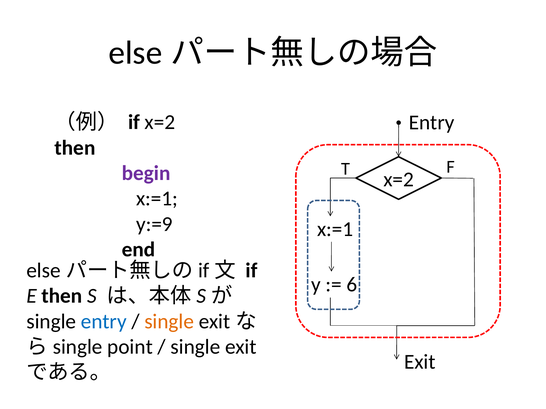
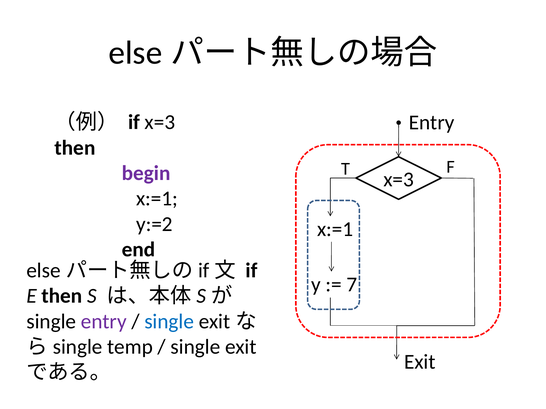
if x=2: x=2 -> x=3 (160, 122)
x=2: x=2 -> x=3 (399, 180)
y:=9: y:=9 -> y:=2 (154, 224)
6: 6 -> 7 (352, 285)
entry colour: blue -> purple (104, 322)
single colour: orange -> blue (169, 322)
point: point -> temp (130, 347)
